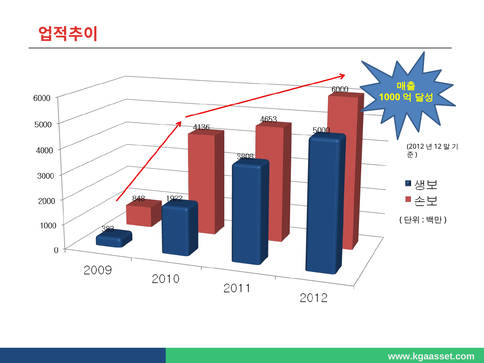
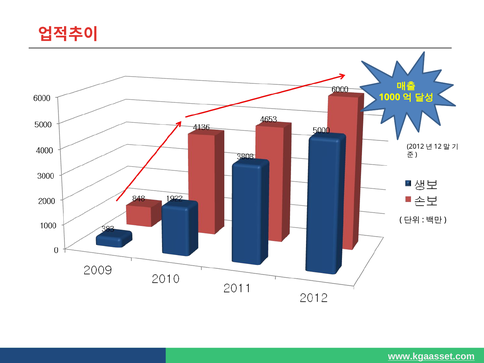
www.kgaasset.com underline: none -> present (431, 356)
